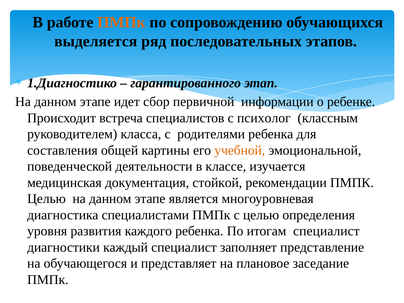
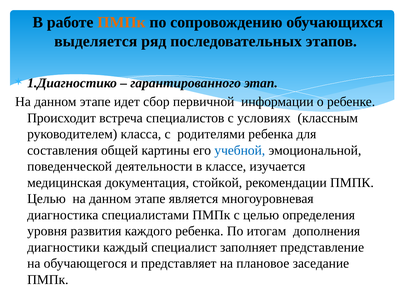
психолог: психолог -> условиях (264, 118)
учебной colour: orange -> blue (240, 150)
итогам специалист: специалист -> дополнения (327, 231)
